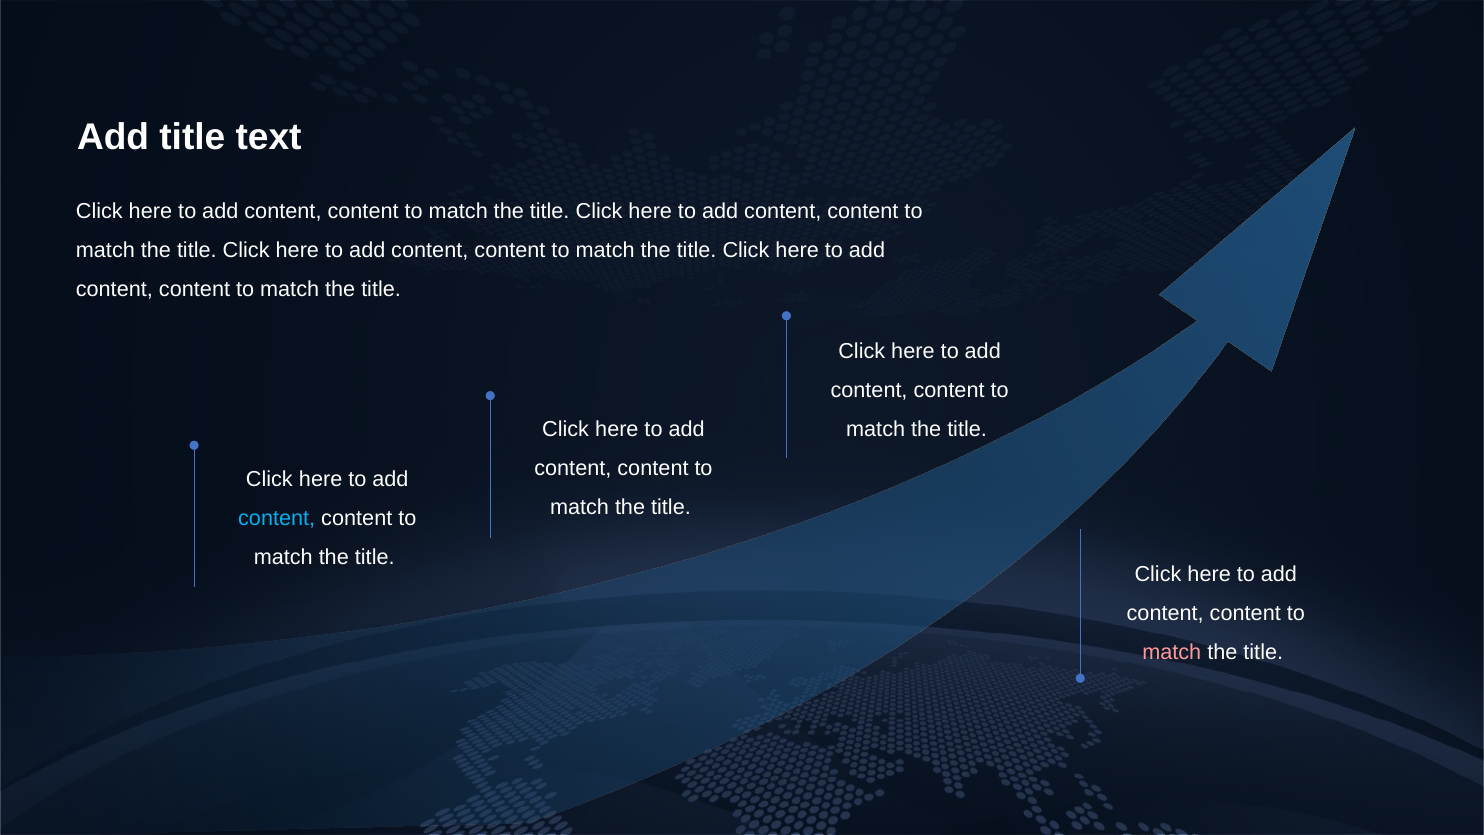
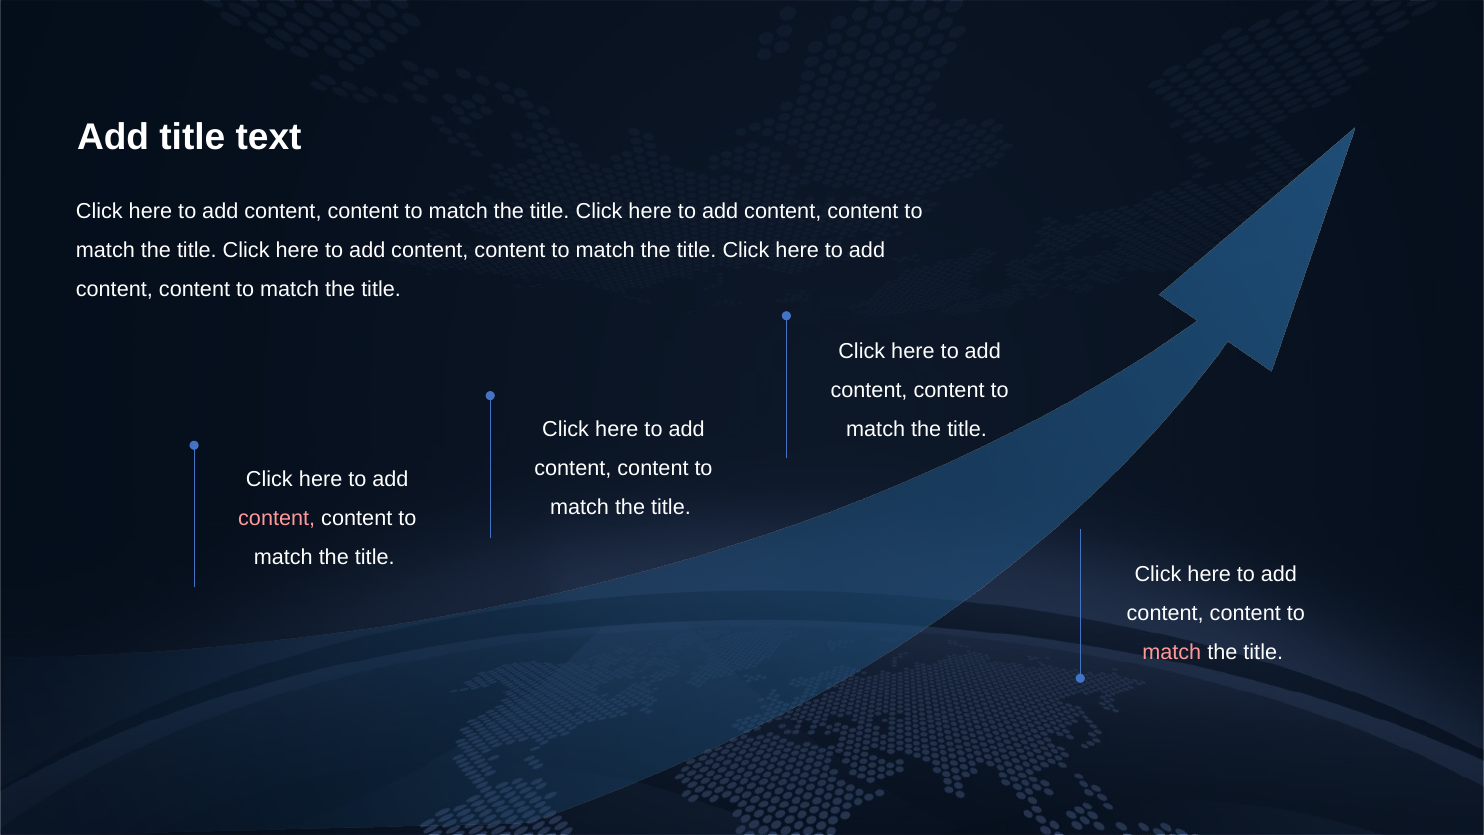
content colour: light blue -> pink (277, 519)
